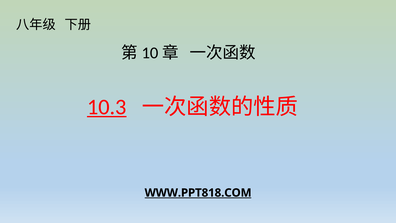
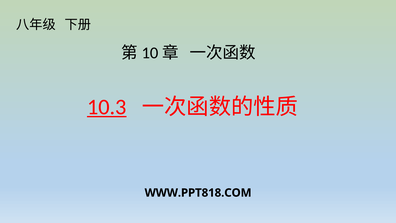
WWW.PPT818.COM underline: present -> none (198, 193)
